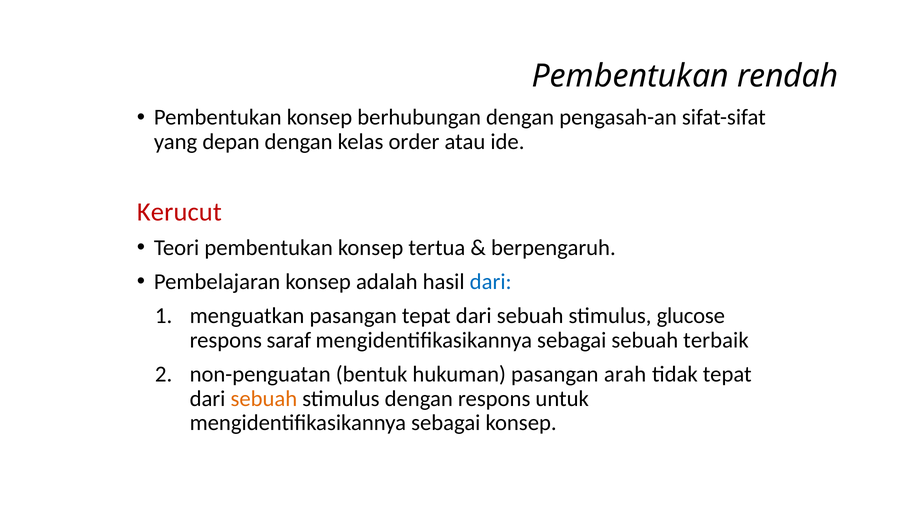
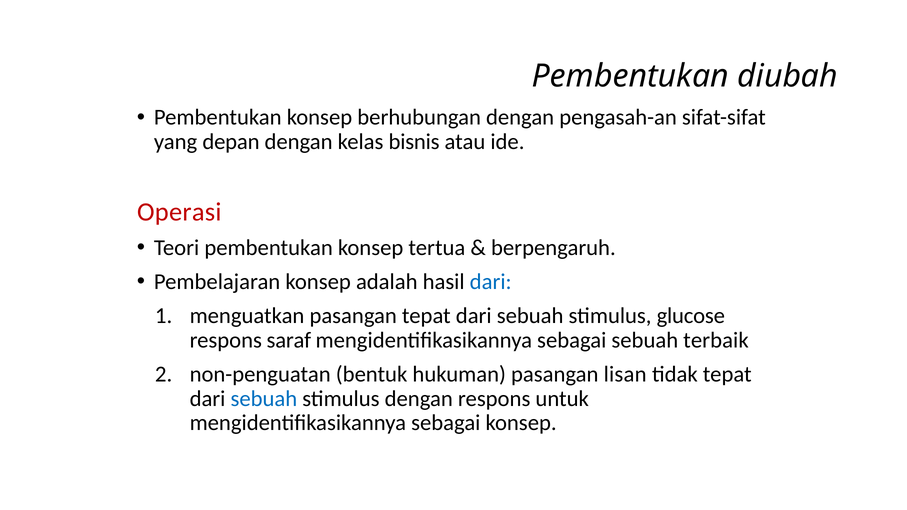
rendah: rendah -> diubah (788, 76)
order: order -> bisnis (414, 142)
Kerucut: Kerucut -> Operasi (179, 212)
arah: arah -> lisan (625, 374)
sebuah colour: orange -> blue (264, 399)
